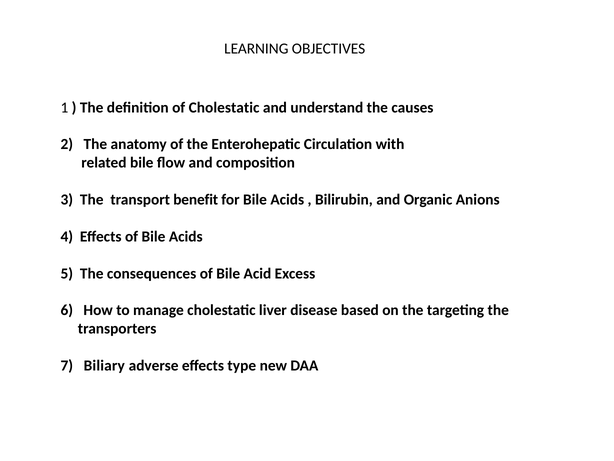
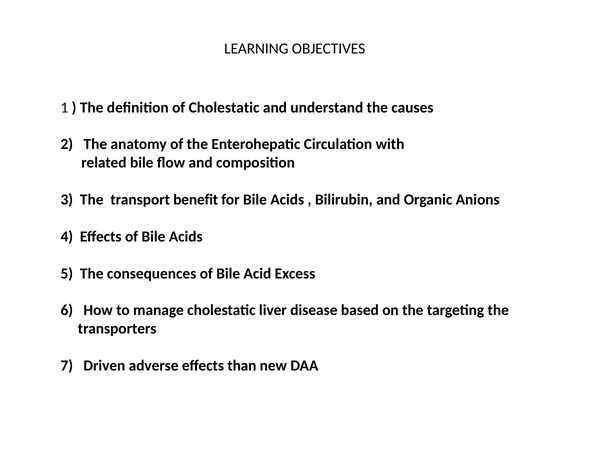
Biliary: Biliary -> Driven (104, 365)
type: type -> than (242, 365)
